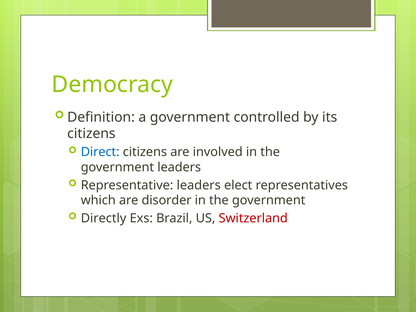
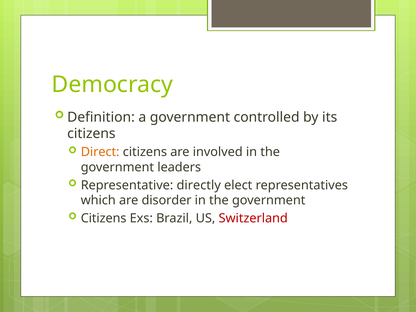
Direct colour: blue -> orange (100, 152)
Representative leaders: leaders -> directly (199, 185)
Directly: Directly -> Citizens (104, 218)
